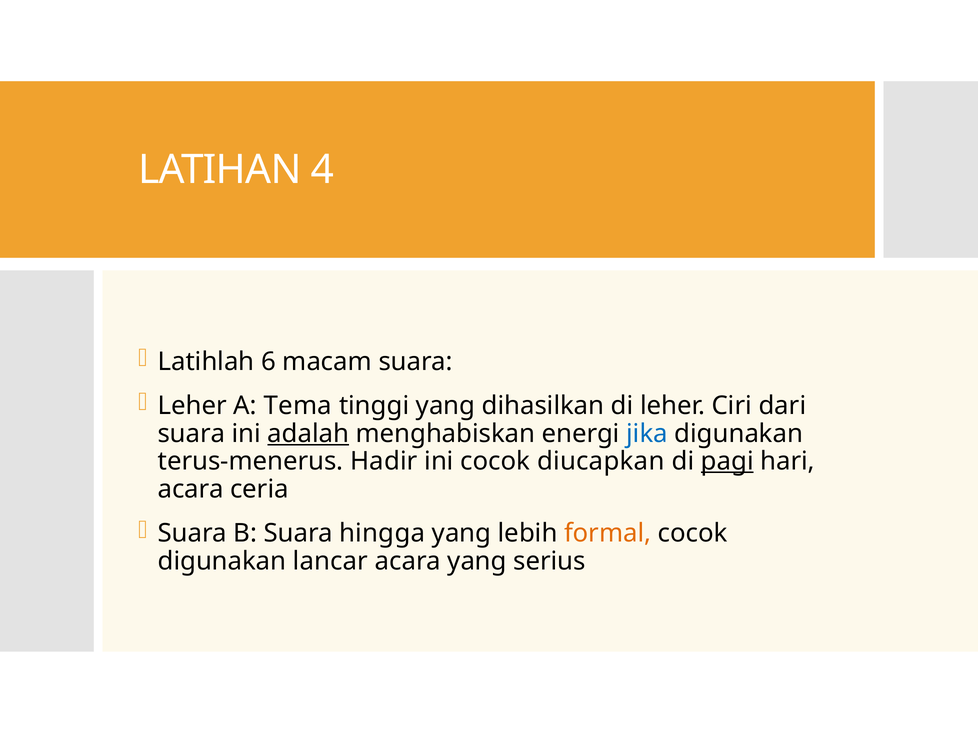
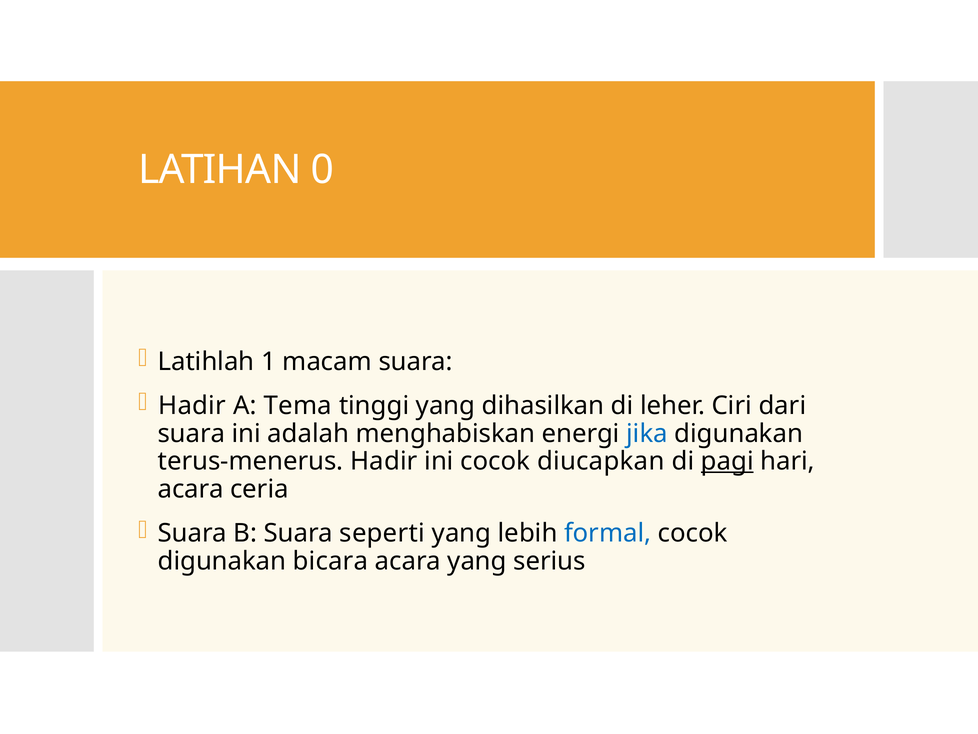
4: 4 -> 0 (322, 170)
6: 6 -> 1 (268, 361)
Leher: Leher -> Hadir (192, 405)
adalah underline: present -> none (308, 433)
hingga: hingga -> seperti (382, 533)
formal colour: orange -> blue (608, 533)
lancar: lancar -> bicara (331, 561)
